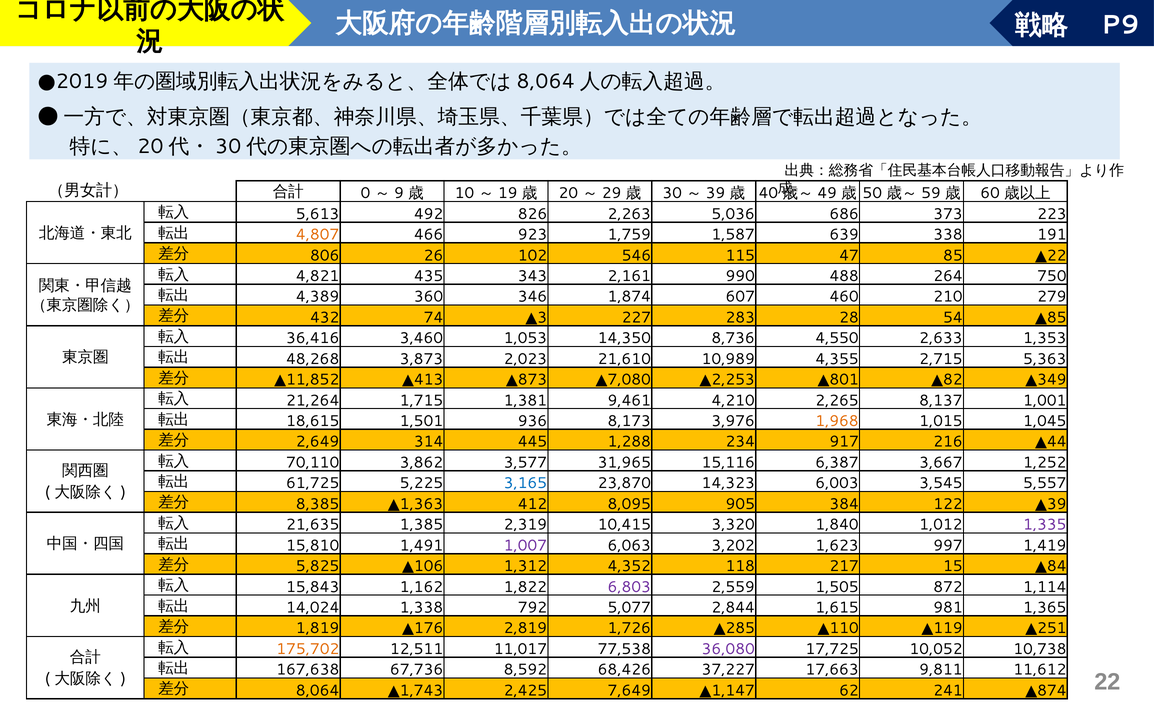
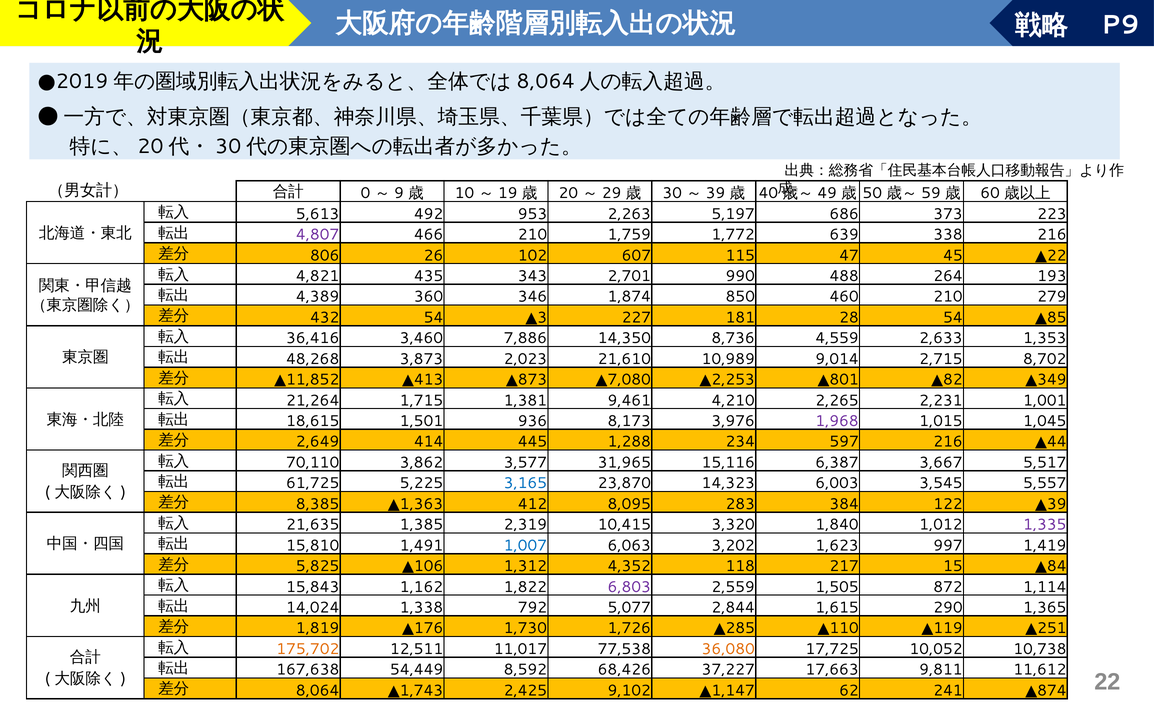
826: 826 -> 953 (533, 214)
5,036: 5,036 -> 5,197 (733, 214)
4,807 colour: orange -> purple (318, 235)
466 923: 923 -> 210 (533, 235)
1,587: 1,587 -> 1,772 (733, 235)
338 191: 191 -> 216 (1052, 235)
546: 546 -> 607 (636, 255)
85: 85 -> 45 (953, 255)
2,161: 2,161 -> 2,701 (629, 276)
750: 750 -> 193 (1052, 276)
607: 607 -> 850 (740, 297)
432 74: 74 -> 54 (434, 318)
283: 283 -> 181 (740, 318)
1,053: 1,053 -> 7,886 (525, 338)
4,550: 4,550 -> 4,559 (837, 338)
4,355: 4,355 -> 9,014 (837, 359)
5,363: 5,363 -> 8,702 (1045, 359)
8,137: 8,137 -> 2,231 (941, 400)
1,968 colour: orange -> purple (837, 421)
314: 314 -> 414 (429, 442)
917: 917 -> 597 (844, 442)
1,252: 1,252 -> 5,517 (1045, 463)
905: 905 -> 283 (740, 504)
1,007 colour: purple -> blue (525, 545)
981: 981 -> 290 (948, 608)
2,819: 2,819 -> 1,730 (525, 628)
36,080 colour: purple -> orange (728, 649)
67,736: 67,736 -> 54,449 (417, 670)
7,649: 7,649 -> 9,102 (629, 690)
